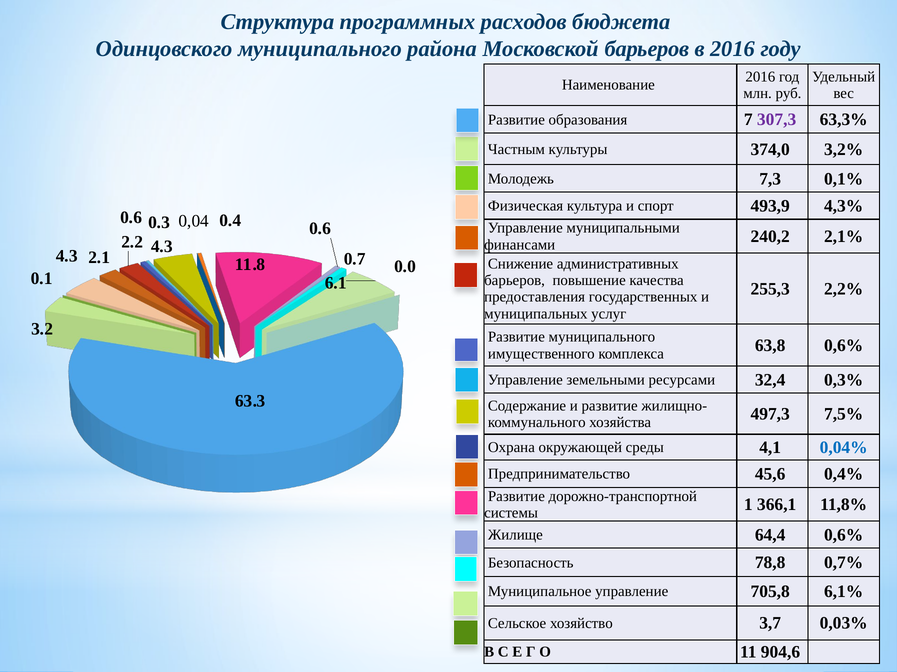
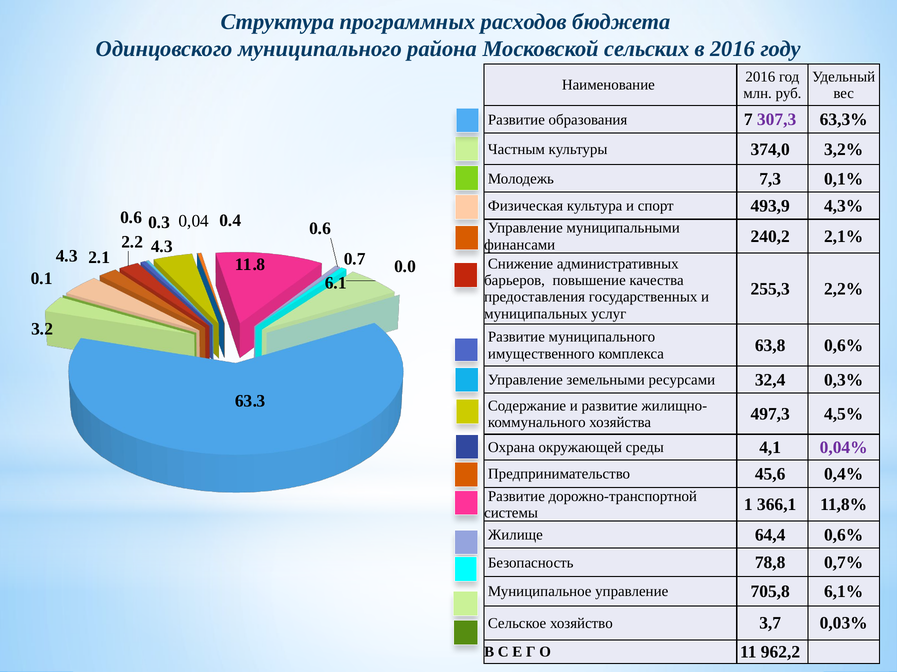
Московской барьеров: барьеров -> сельских (647, 49)
7,5%: 7,5% -> 4,5% (844, 414)
0,04% colour: blue -> purple (844, 448)
904,6: 904,6 -> 962,2 (781, 653)
